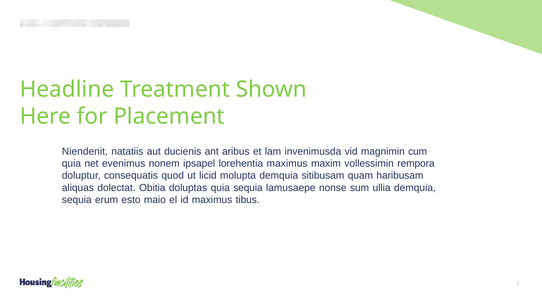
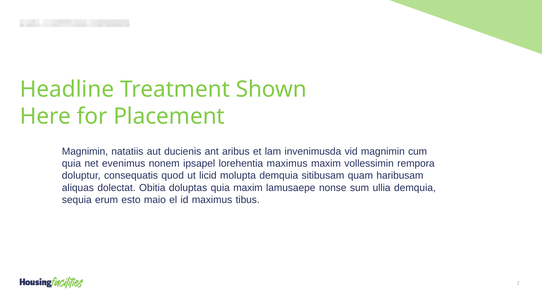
Niendenit: Niendenit -> Magnimin (85, 151)
quia sequia: sequia -> maxim (248, 188)
